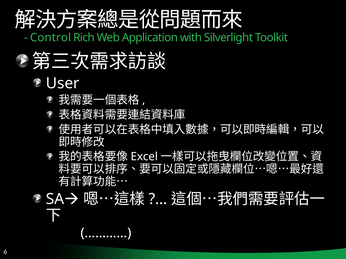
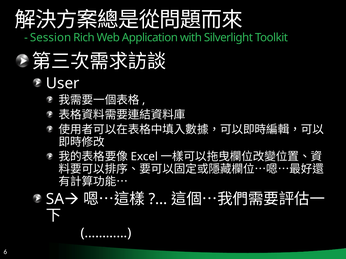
Control: Control -> Session (51, 38)
